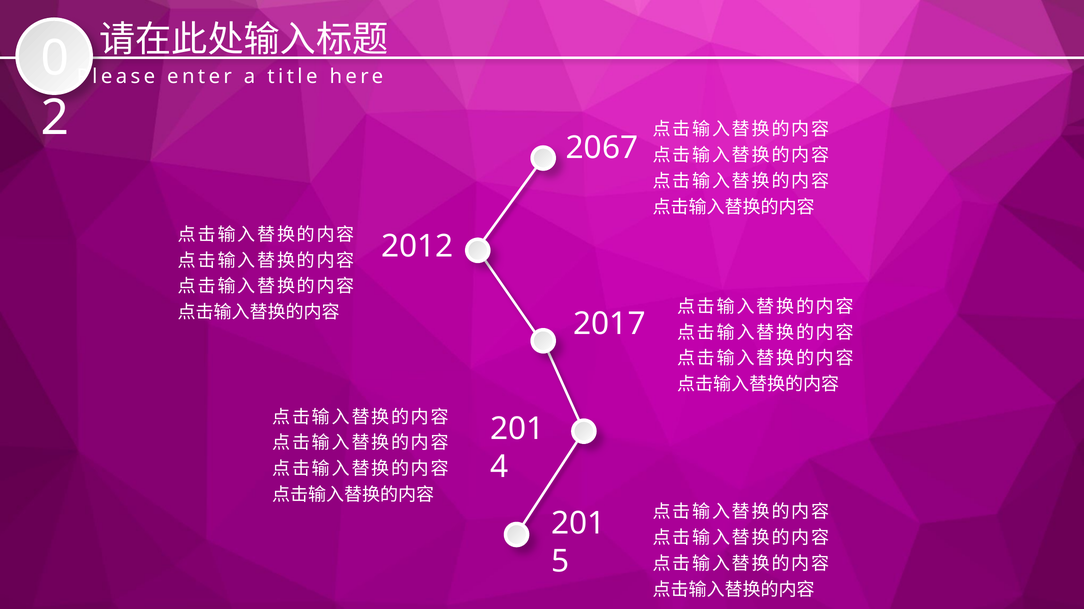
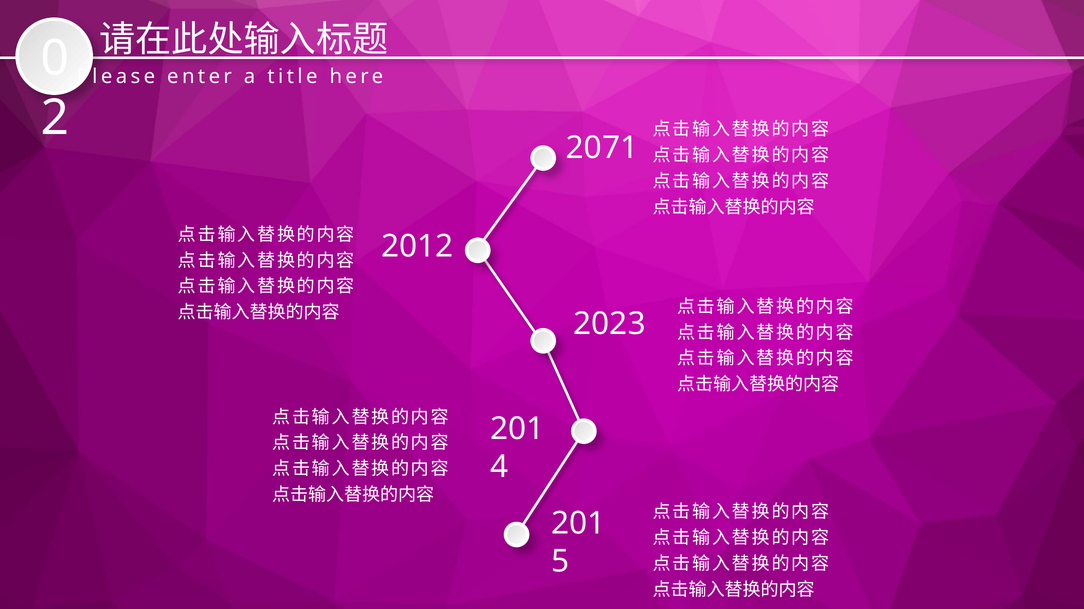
2067: 2067 -> 2071 (602, 148)
2017: 2017 -> 2023 (609, 324)
